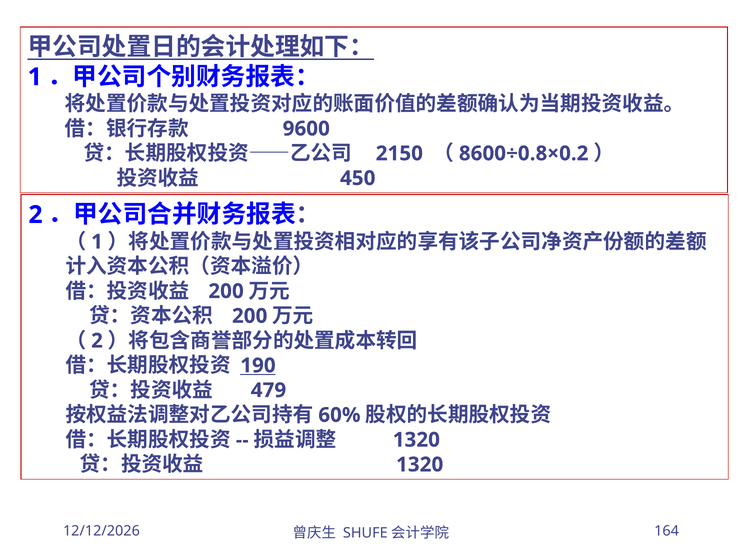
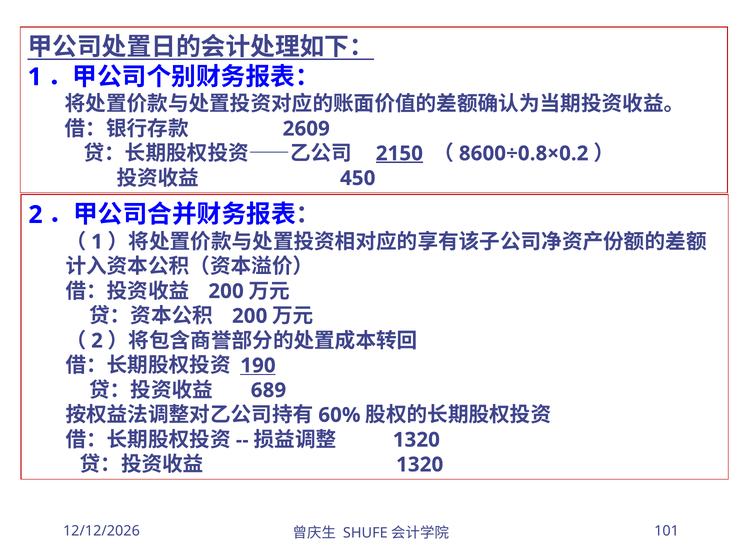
9600: 9600 -> 2609 (306, 129)
2150 underline: none -> present (399, 153)
479: 479 -> 689 (268, 390)
164: 164 -> 101 (667, 530)
